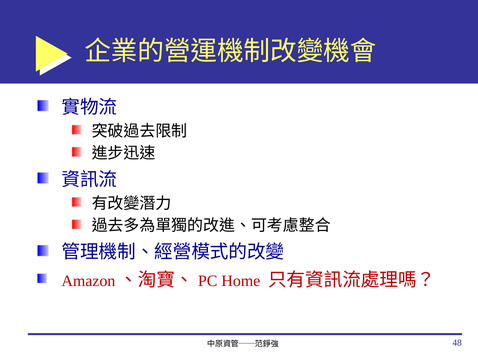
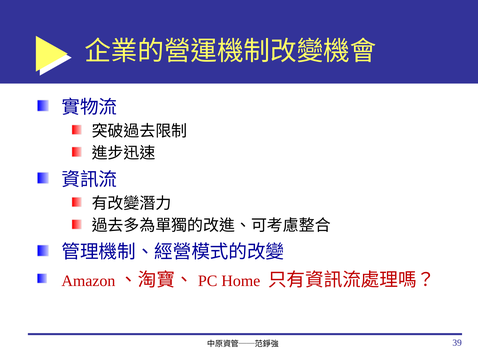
48: 48 -> 39 (457, 343)
